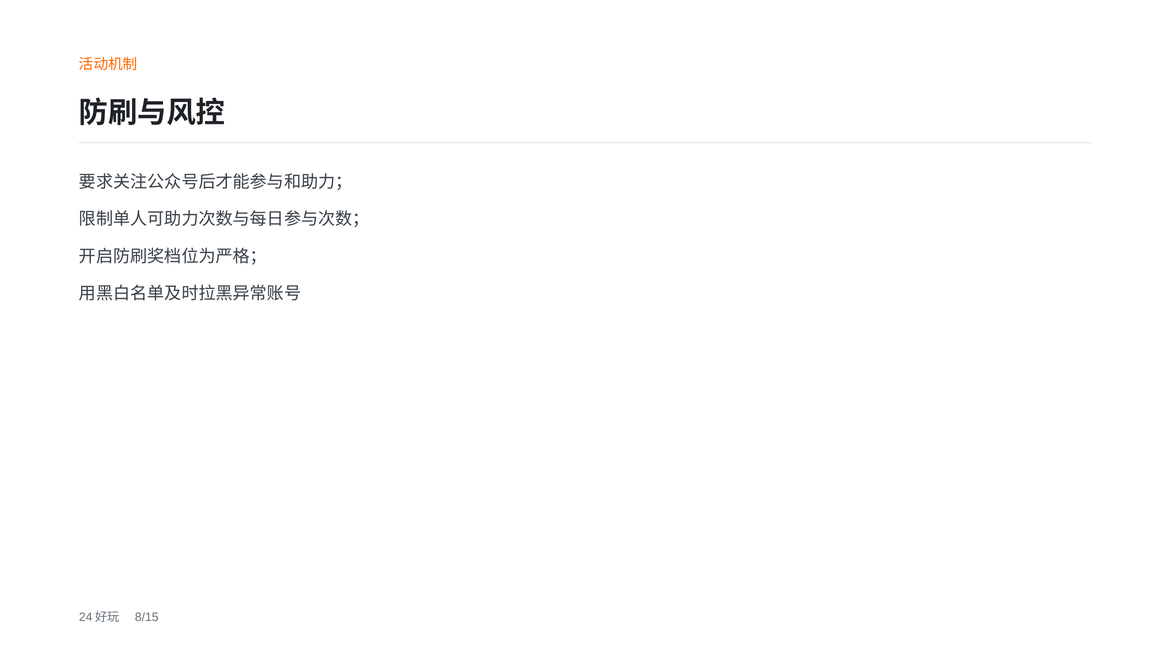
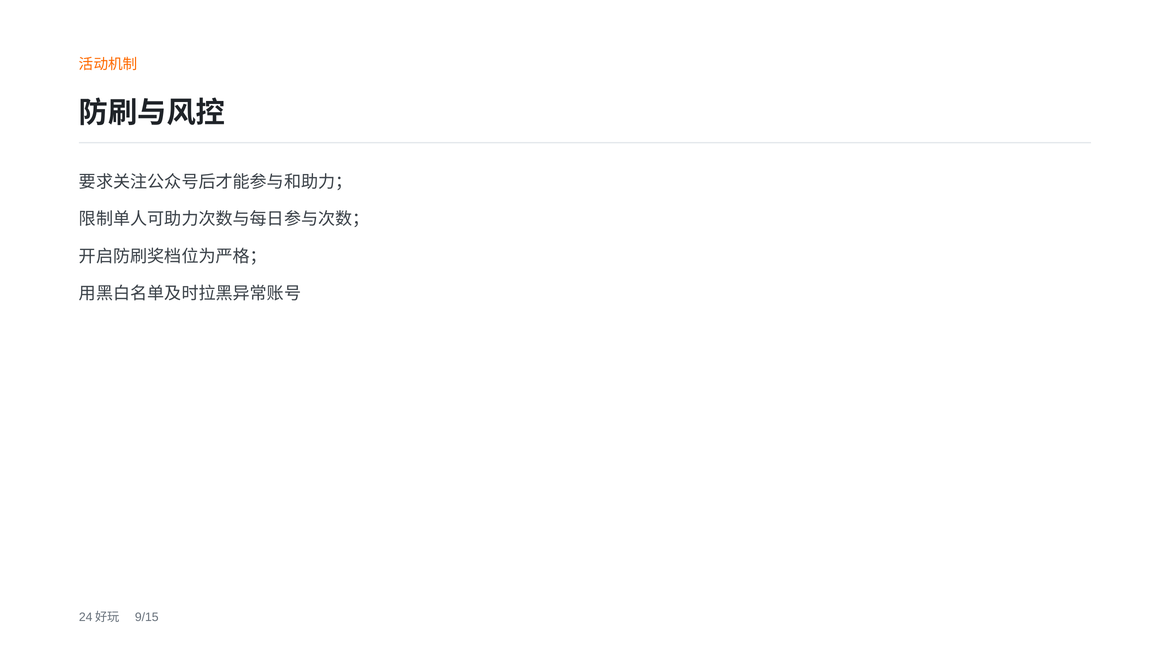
8/15: 8/15 -> 9/15 (147, 618)
